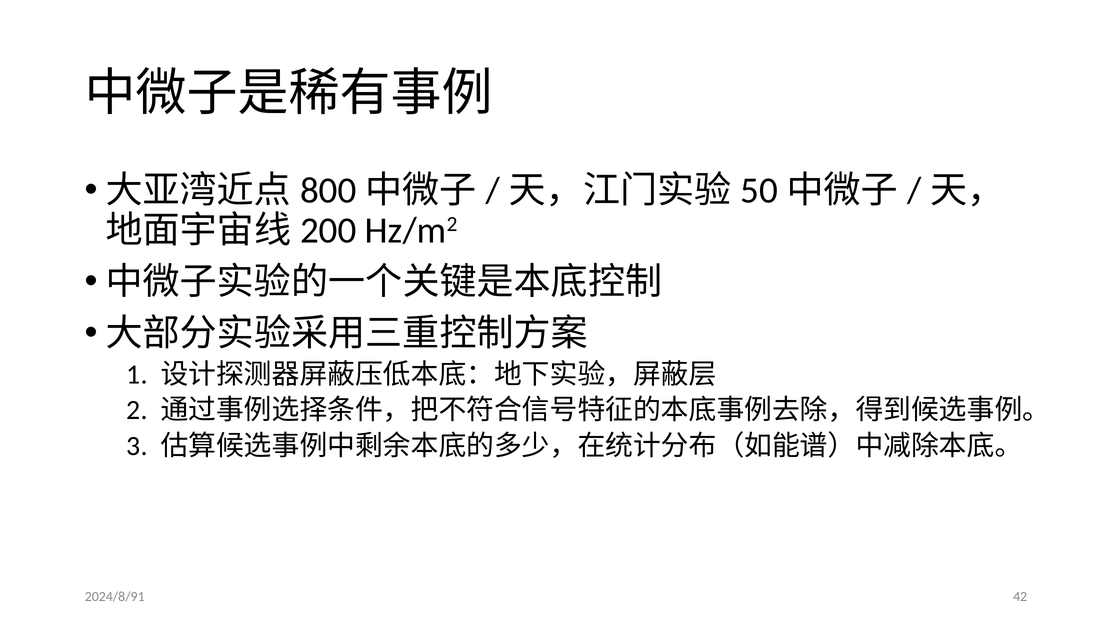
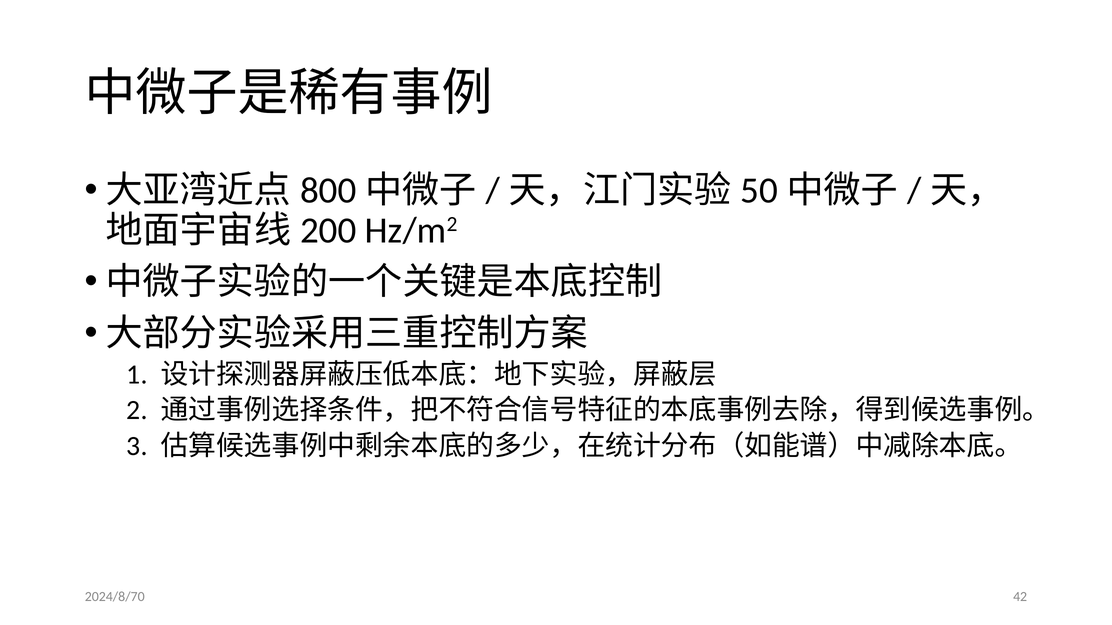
2024/8/91: 2024/8/91 -> 2024/8/70 (115, 597)
